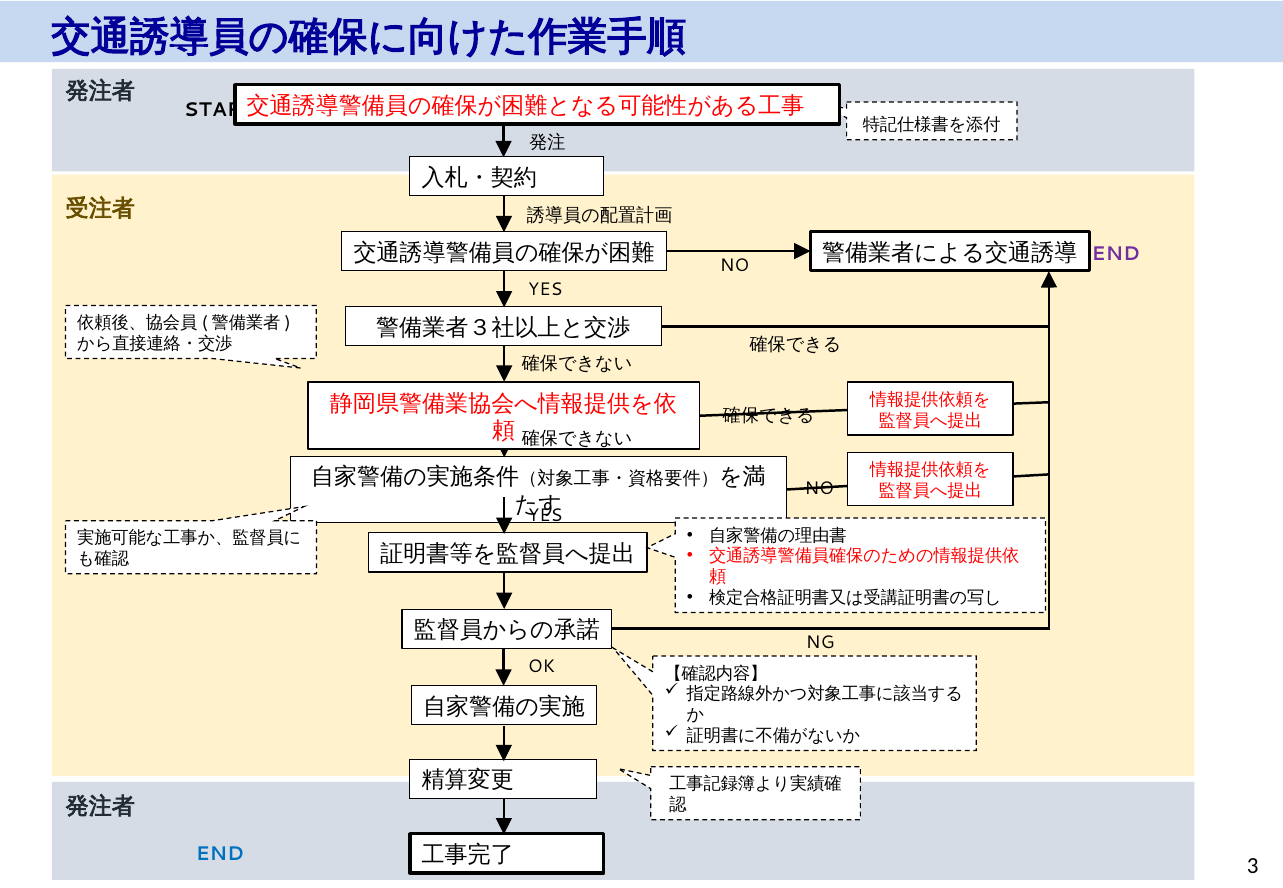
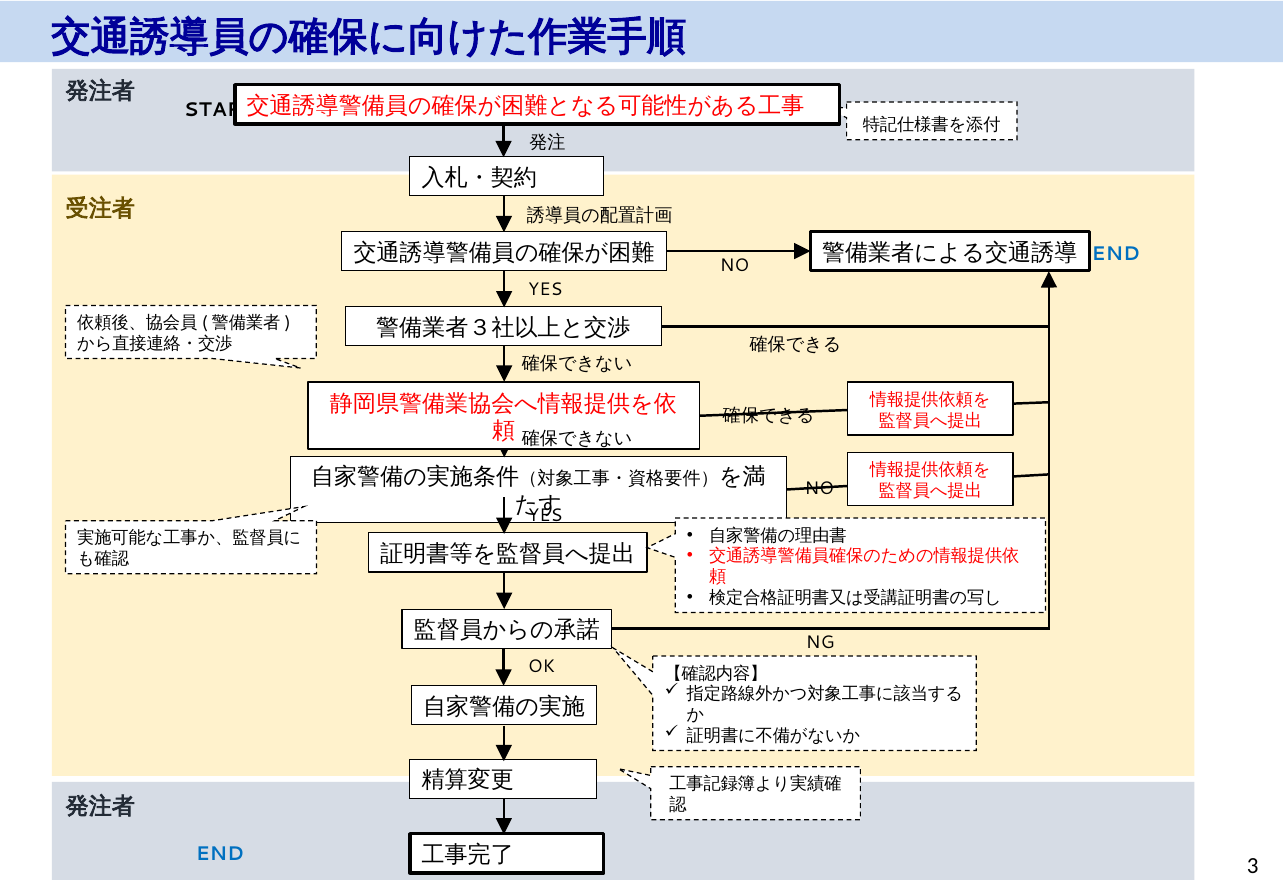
END colour: purple -> blue (1116, 254)
